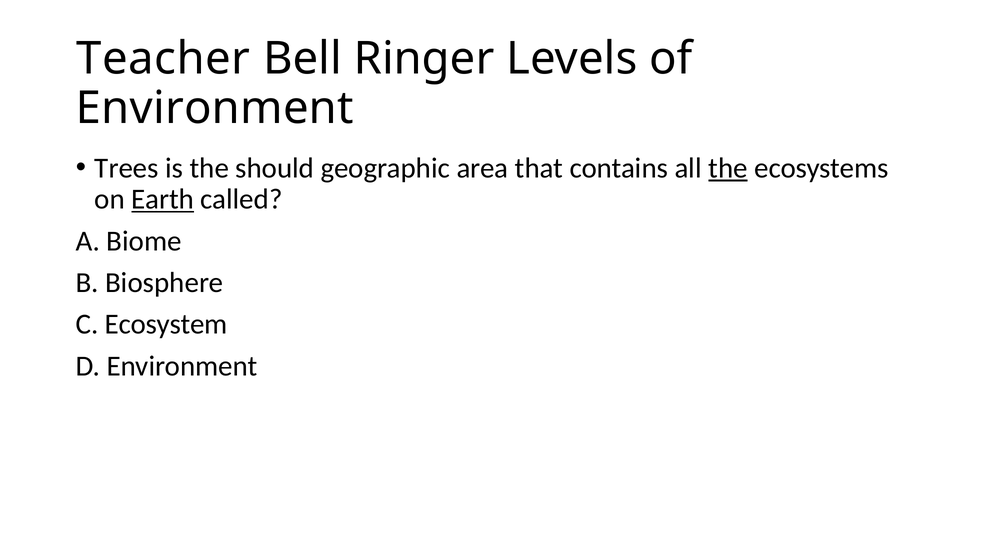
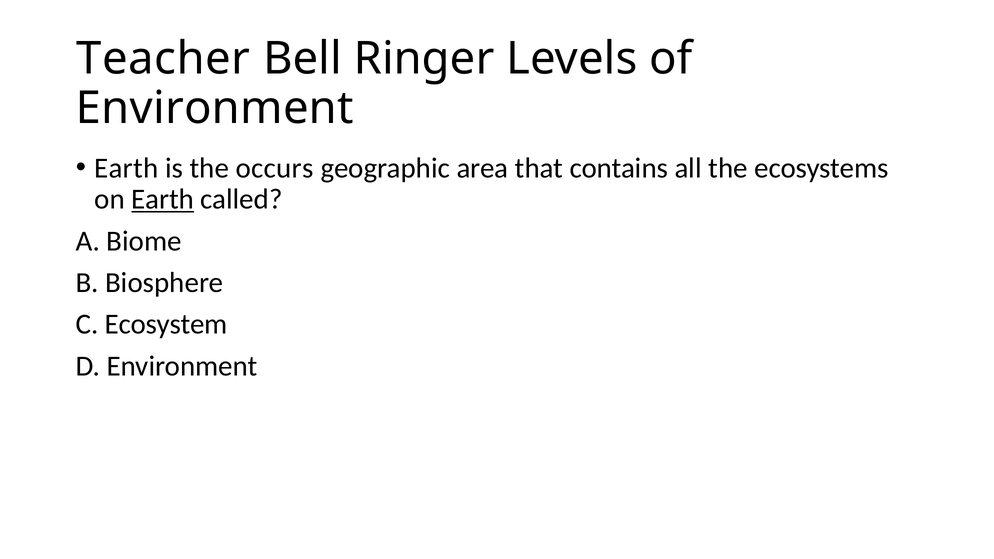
Trees: Trees -> Earth (126, 168)
should: should -> occurs (275, 168)
the underline: present -> none (728, 168)
